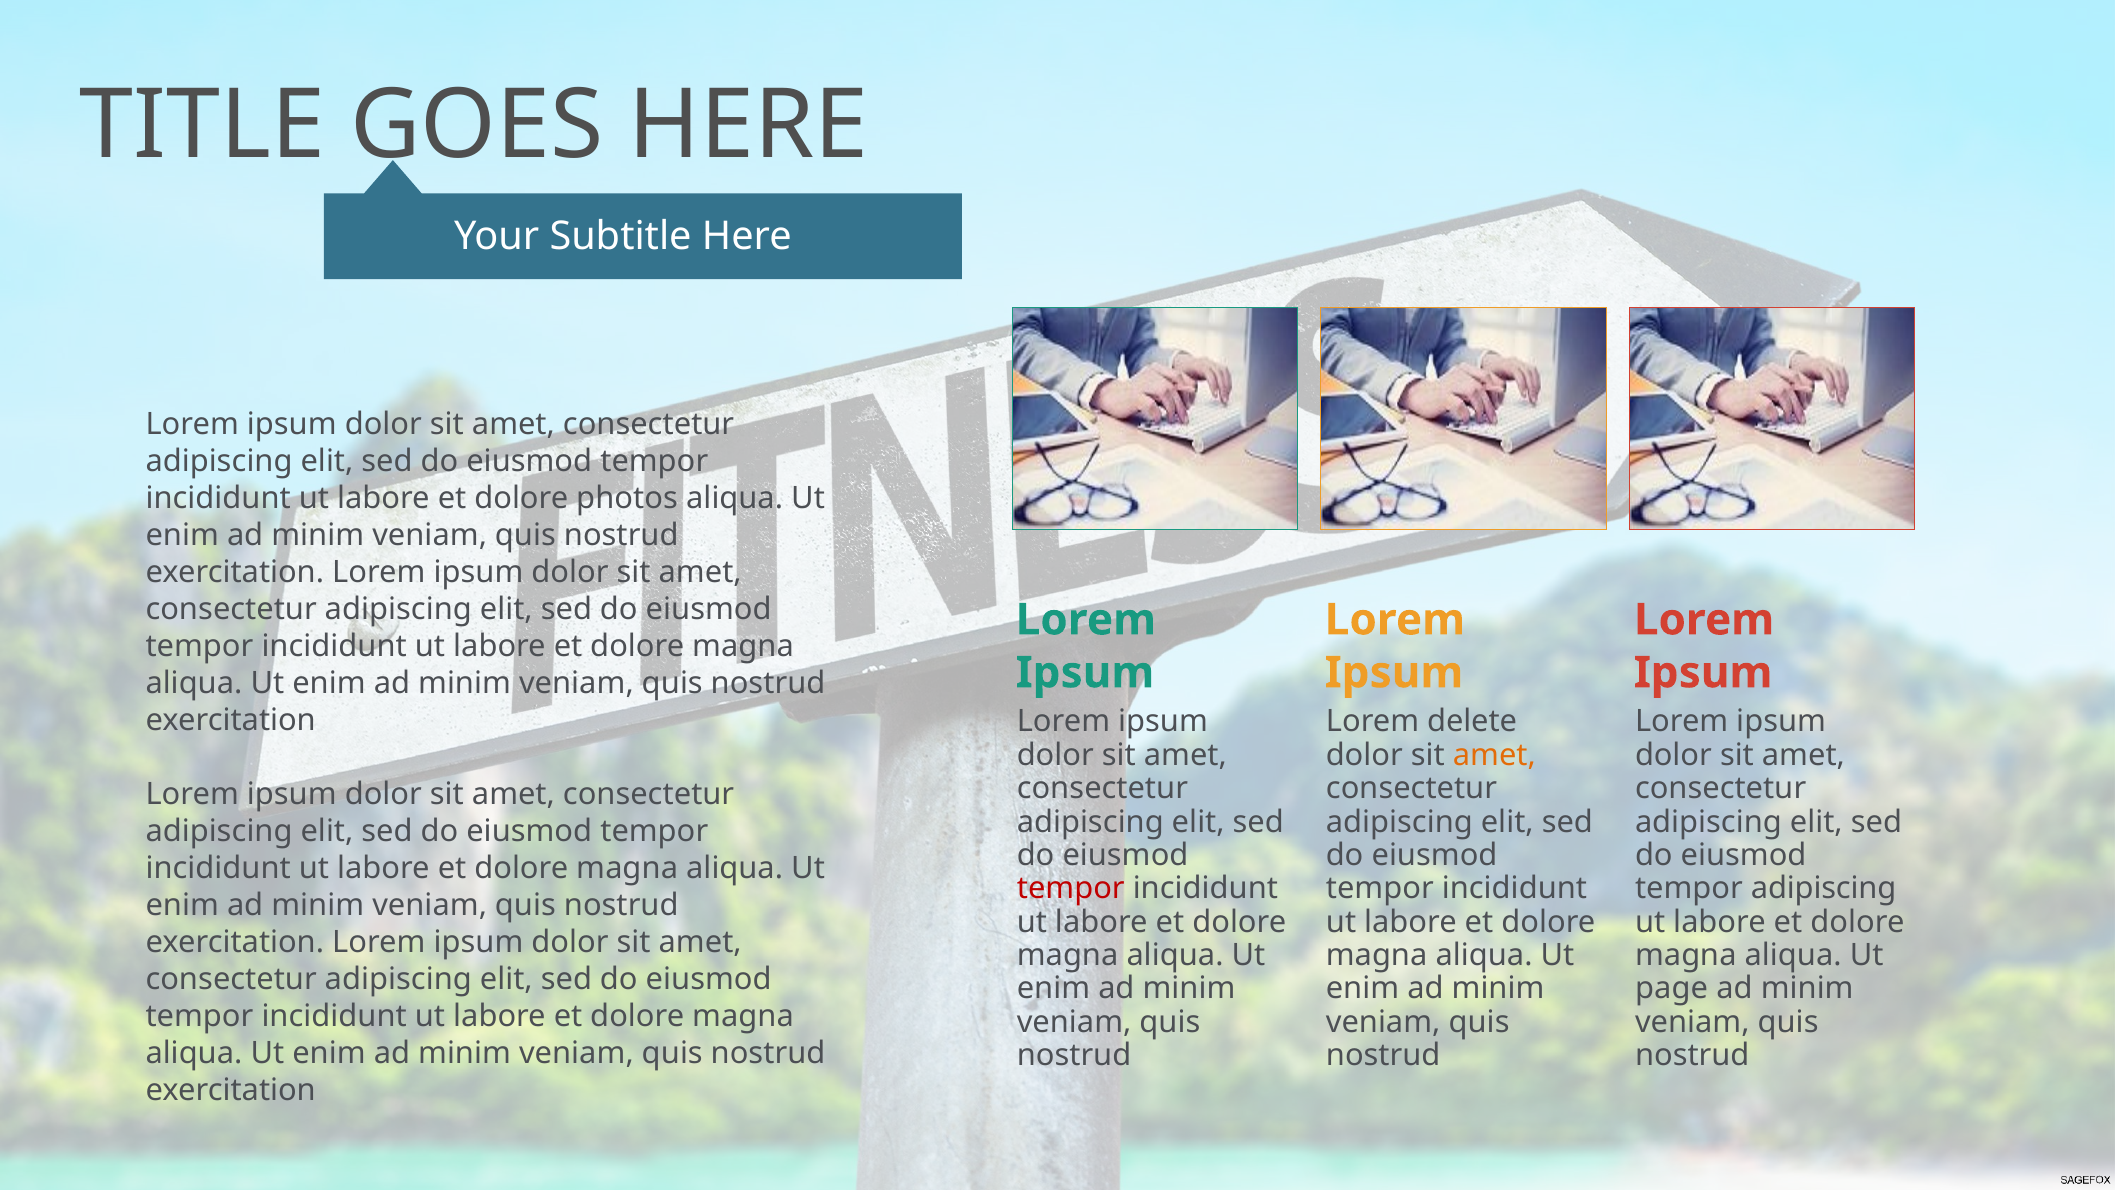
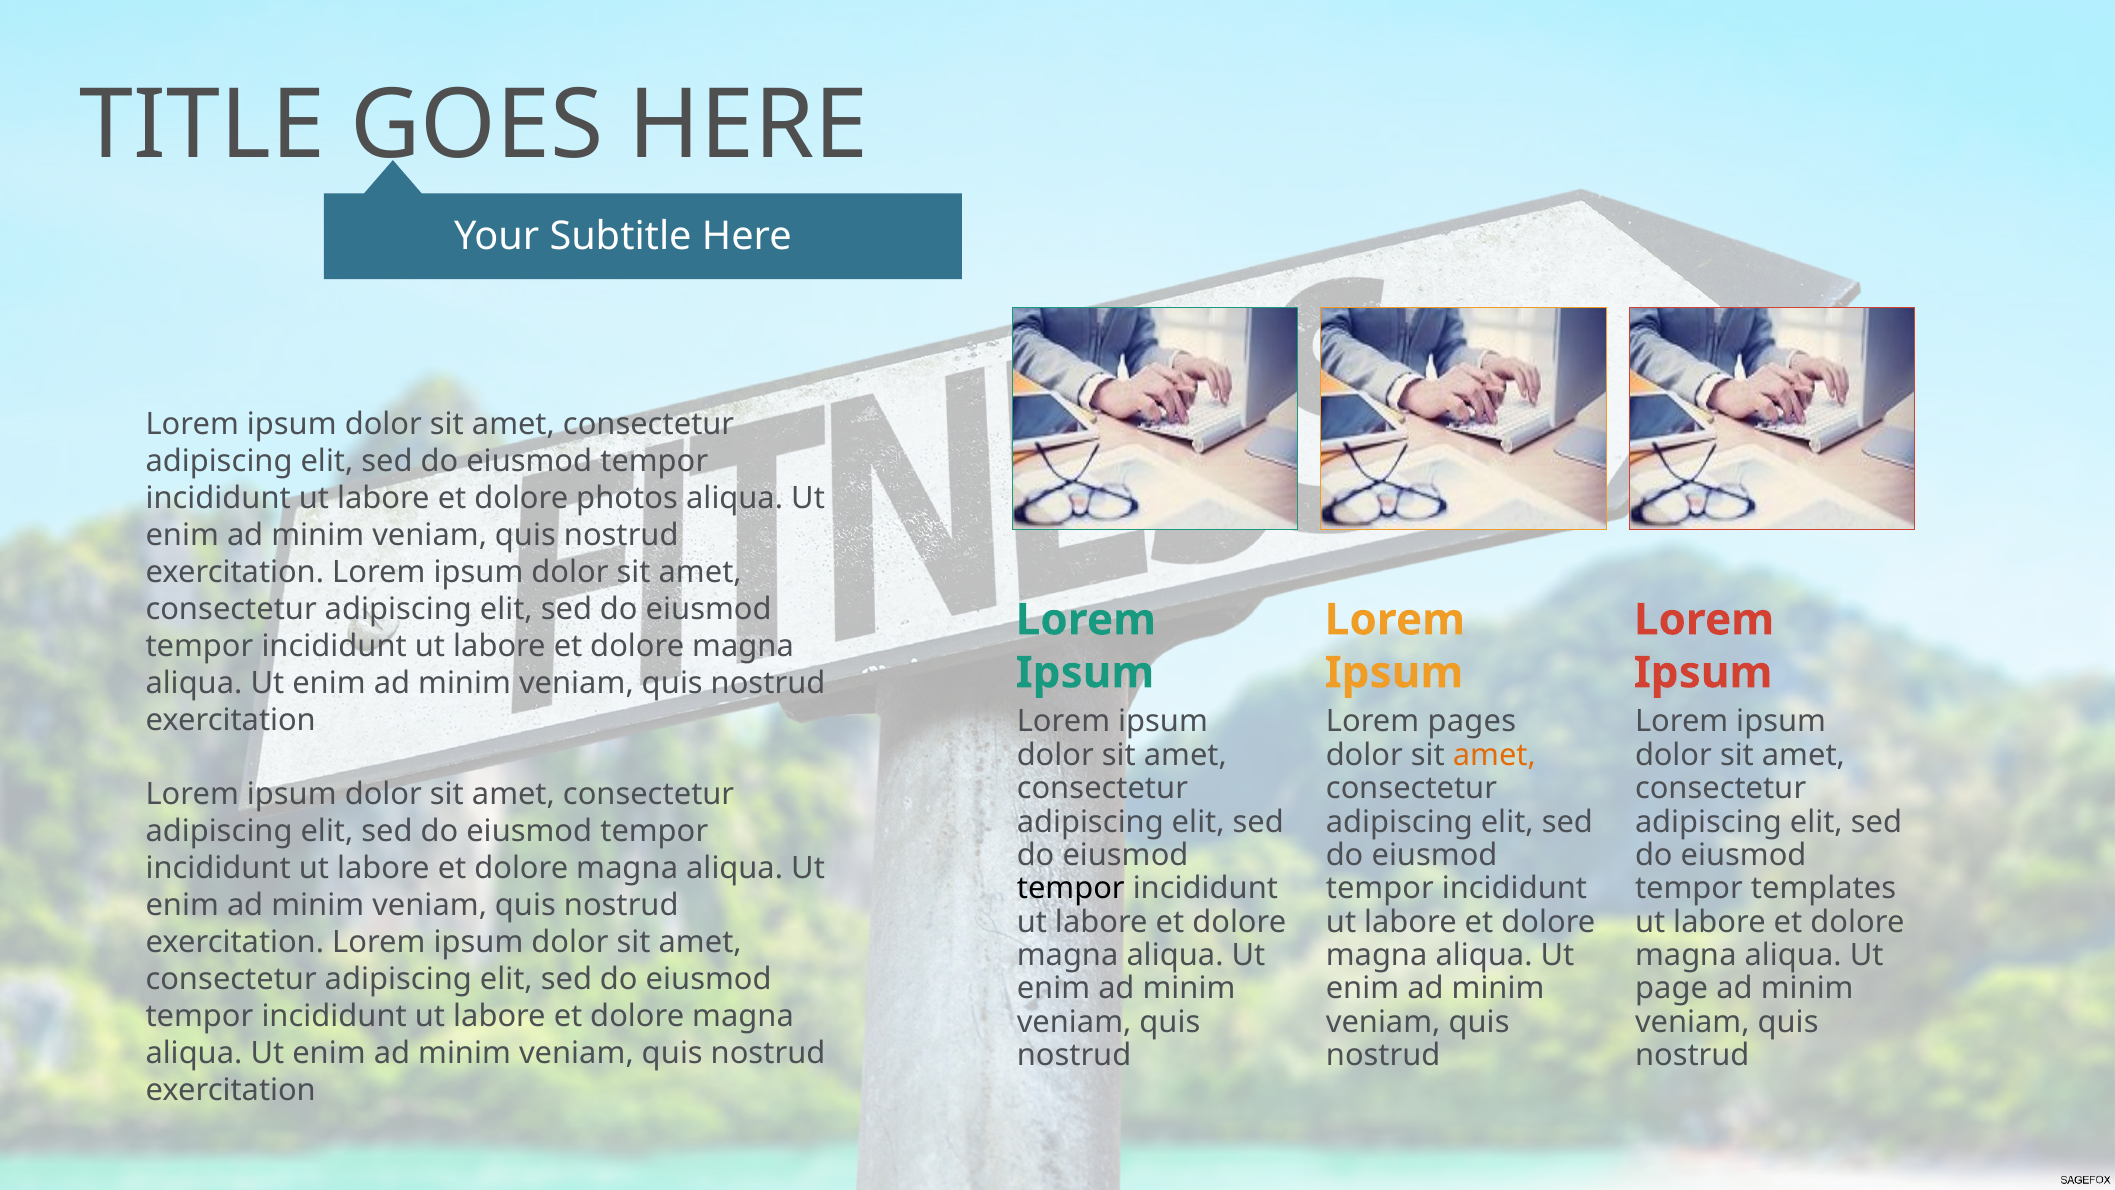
delete: delete -> pages (1472, 722)
tempor colour: red -> black (1071, 888)
tempor adipiscing: adipiscing -> templates (1824, 888)
